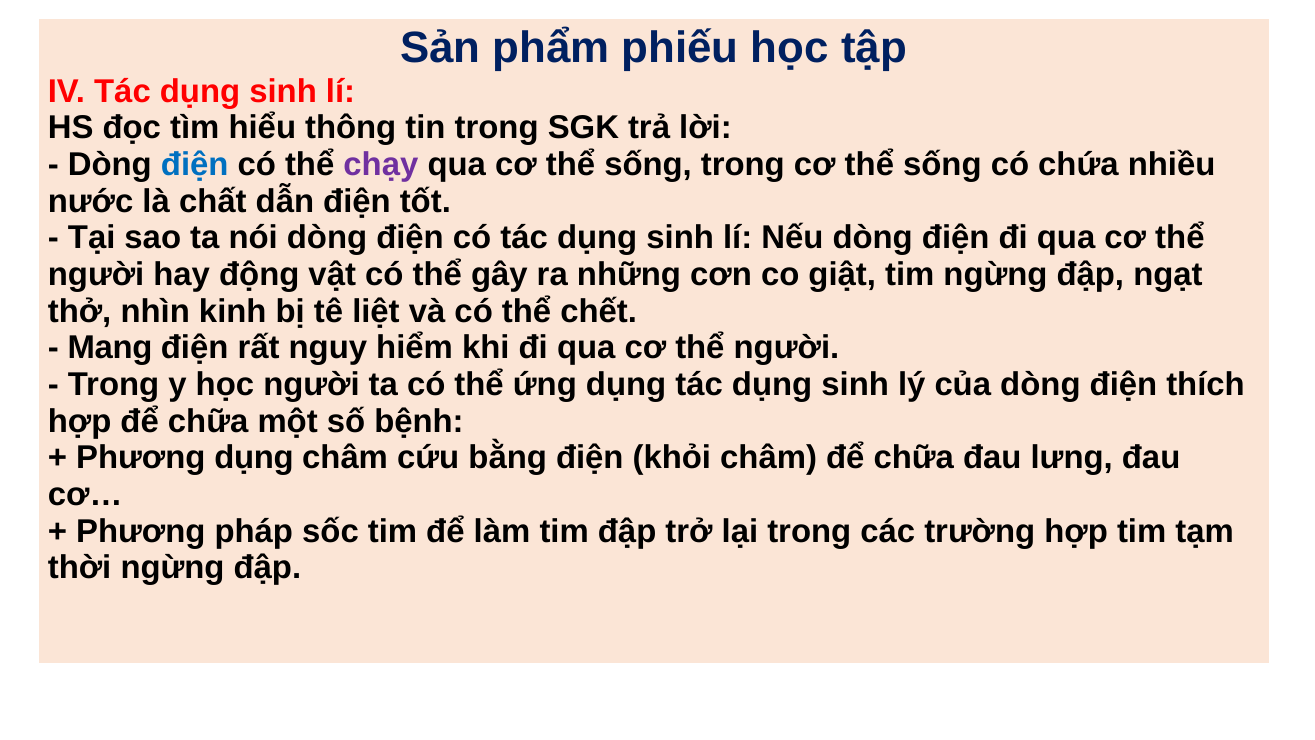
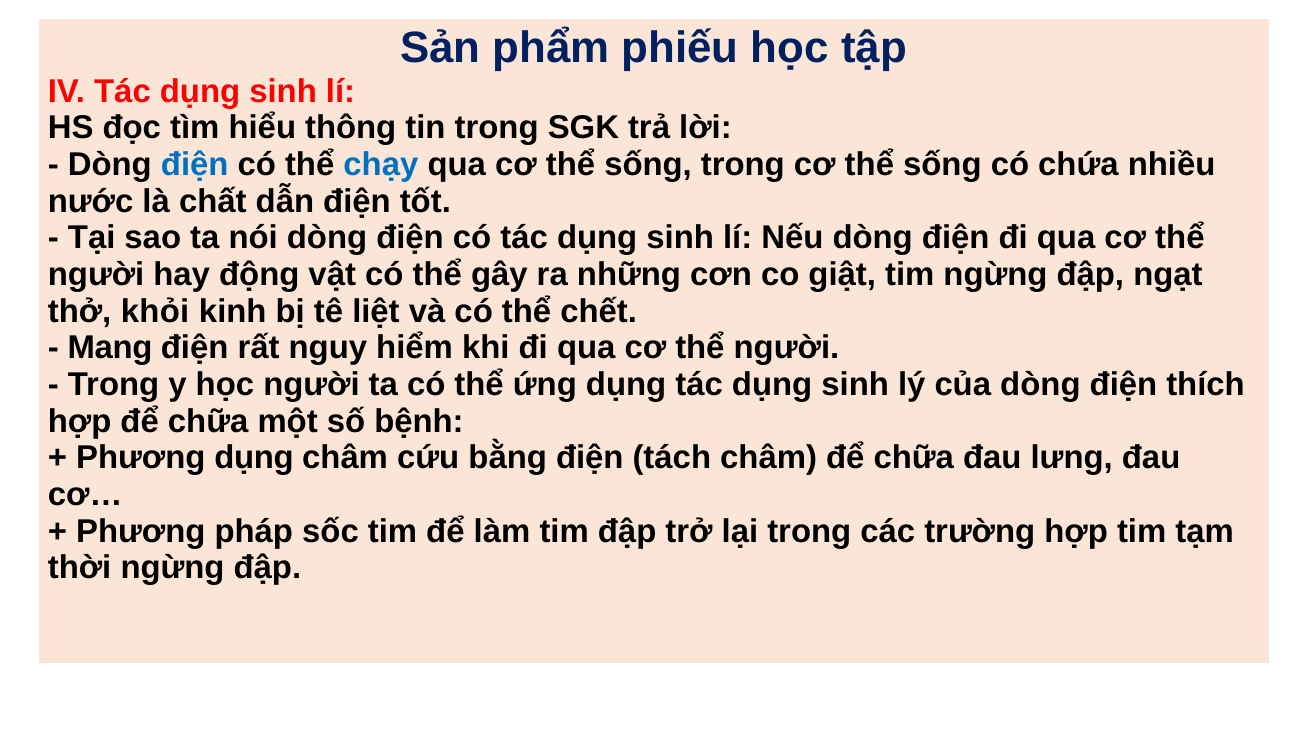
chạy colour: purple -> blue (381, 164)
nhìn: nhìn -> khỏi (155, 311)
khỏi: khỏi -> tách (672, 458)
